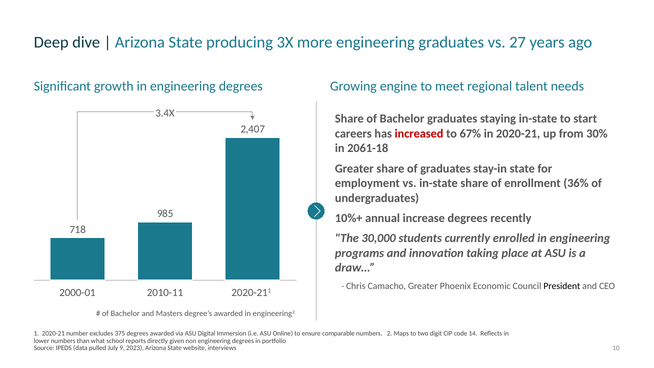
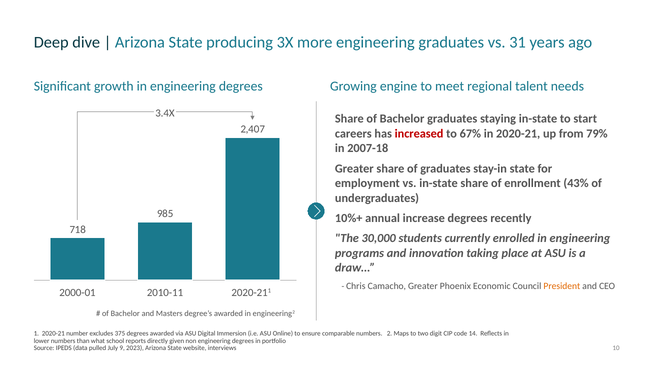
27: 27 -> 31 (518, 42)
30%: 30% -> 79% (597, 134)
2061-18: 2061-18 -> 2007-18 (368, 148)
36%: 36% -> 43% (576, 183)
President colour: black -> orange (562, 286)
